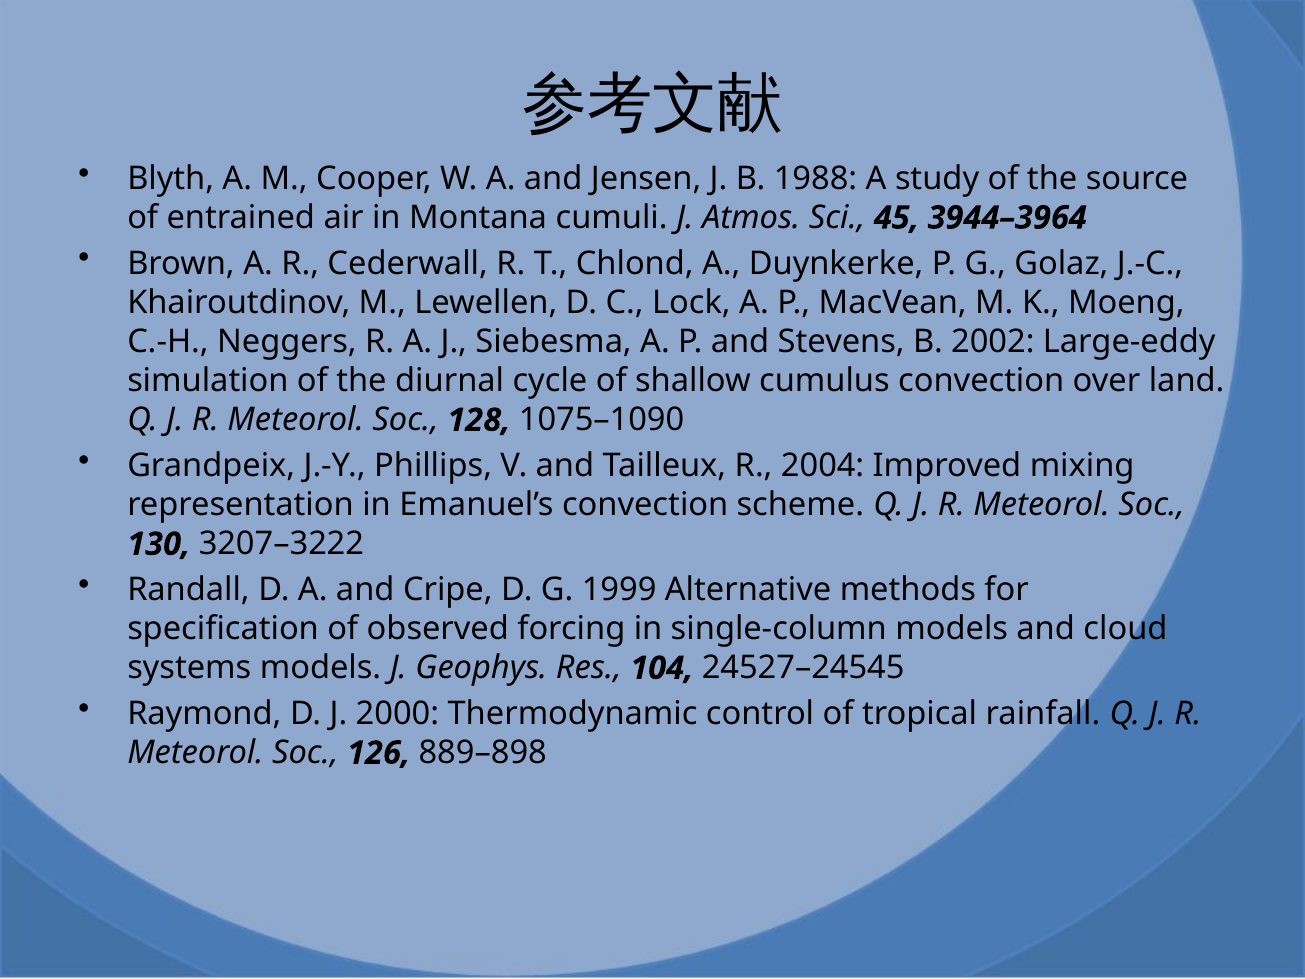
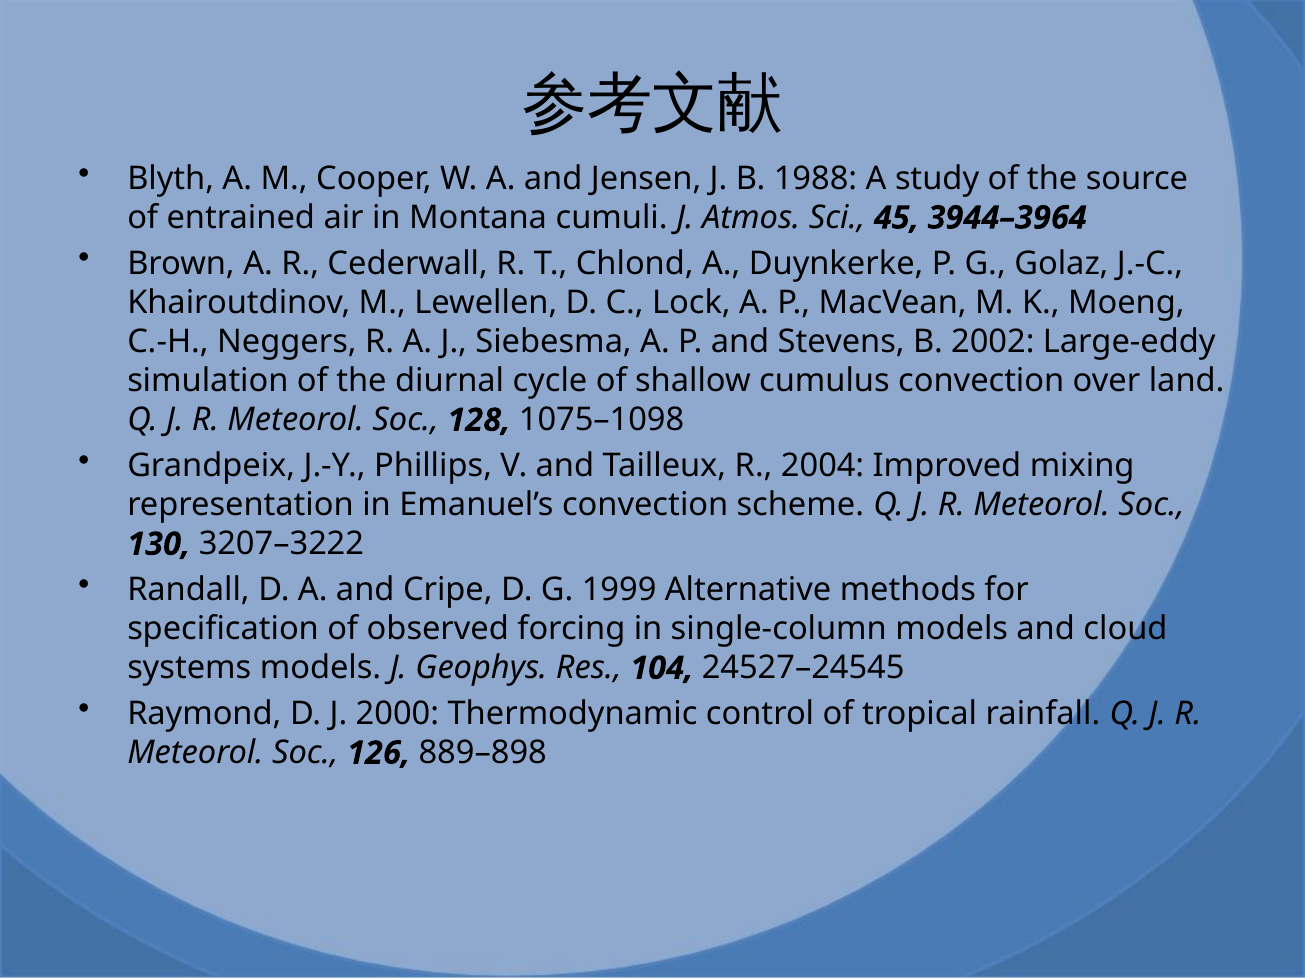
1075–1090: 1075–1090 -> 1075–1098 (602, 420)
